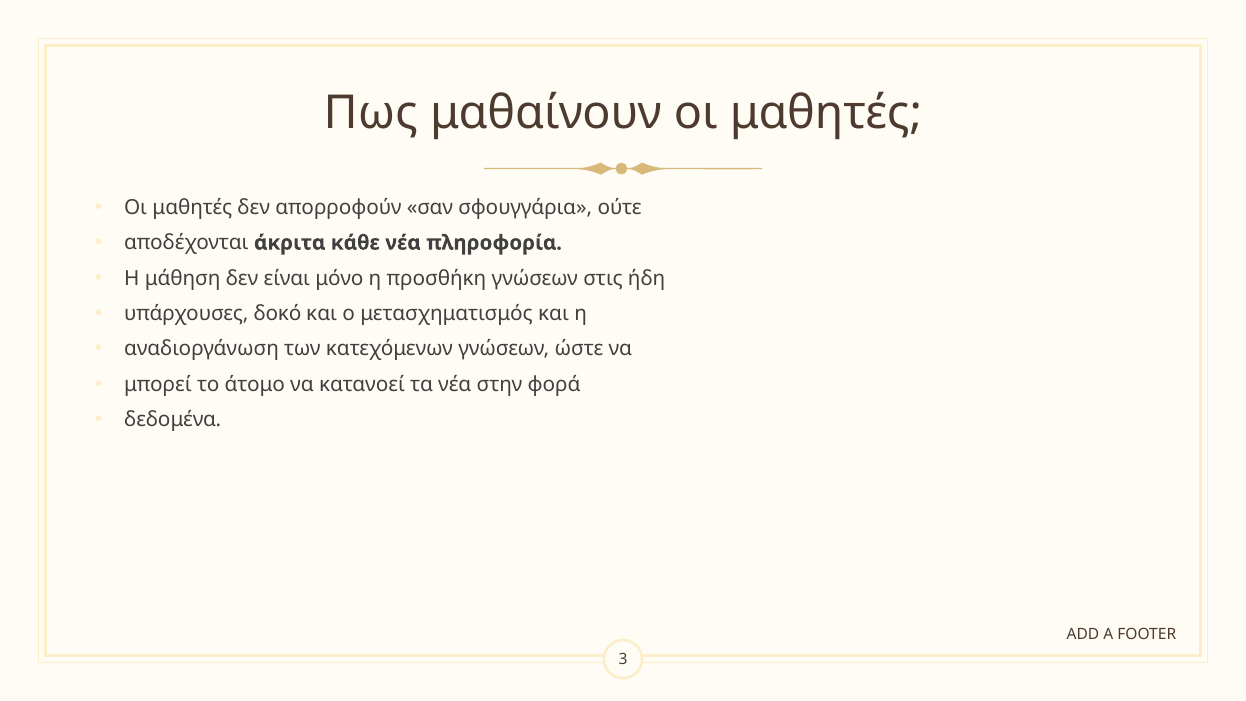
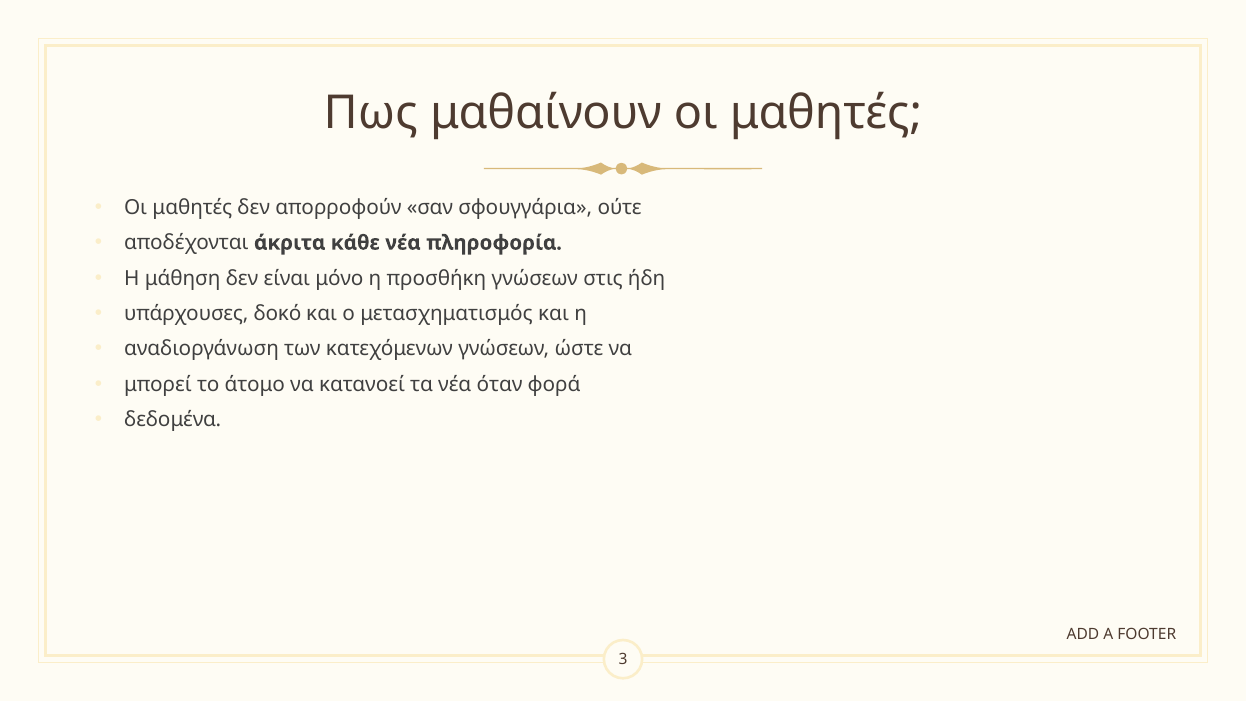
στην: στην -> όταν (500, 384)
